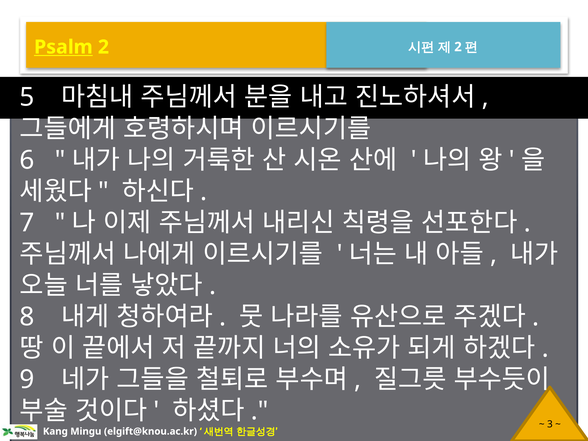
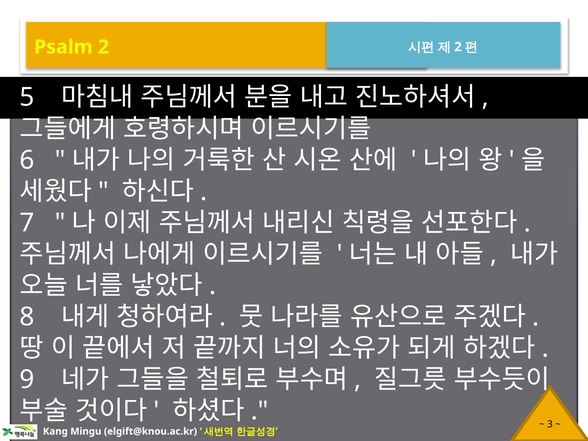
Psalm underline: present -> none (63, 47)
